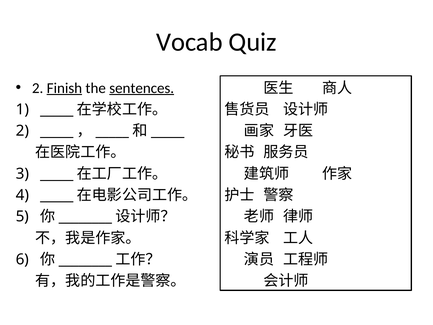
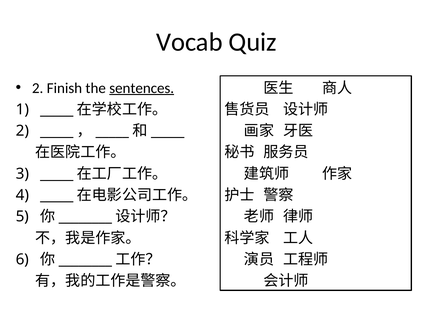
Finish underline: present -> none (64, 88)
